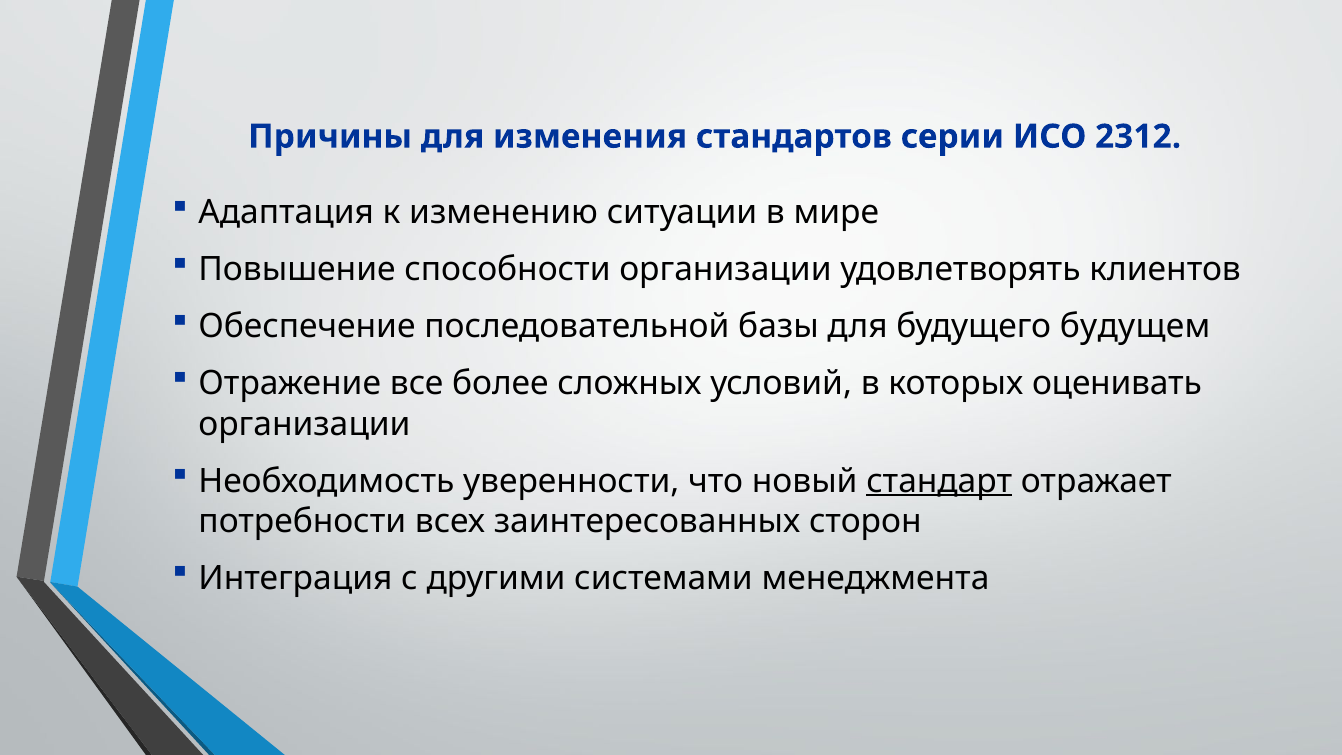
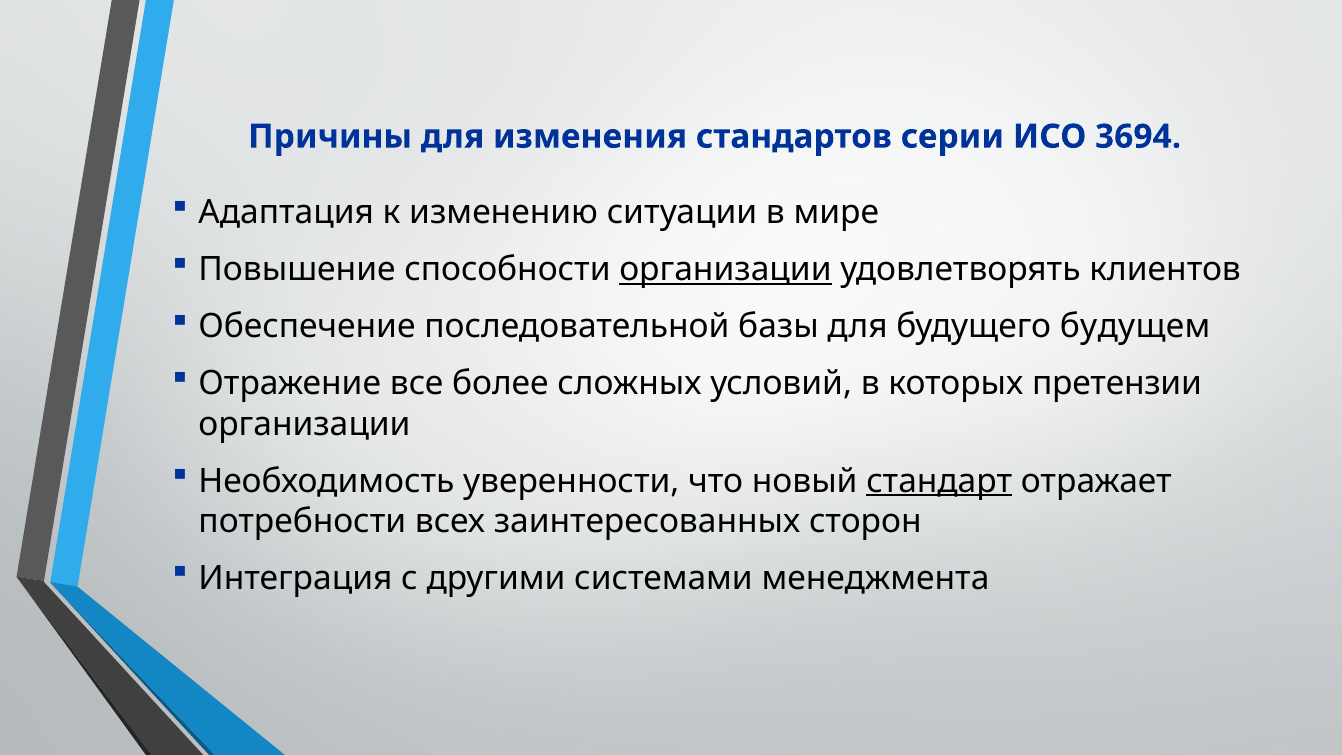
2312: 2312 -> 3694 (1138, 137)
организации underline: none -> present (725, 269)
оценивать: оценивать -> претензии (1117, 384)
